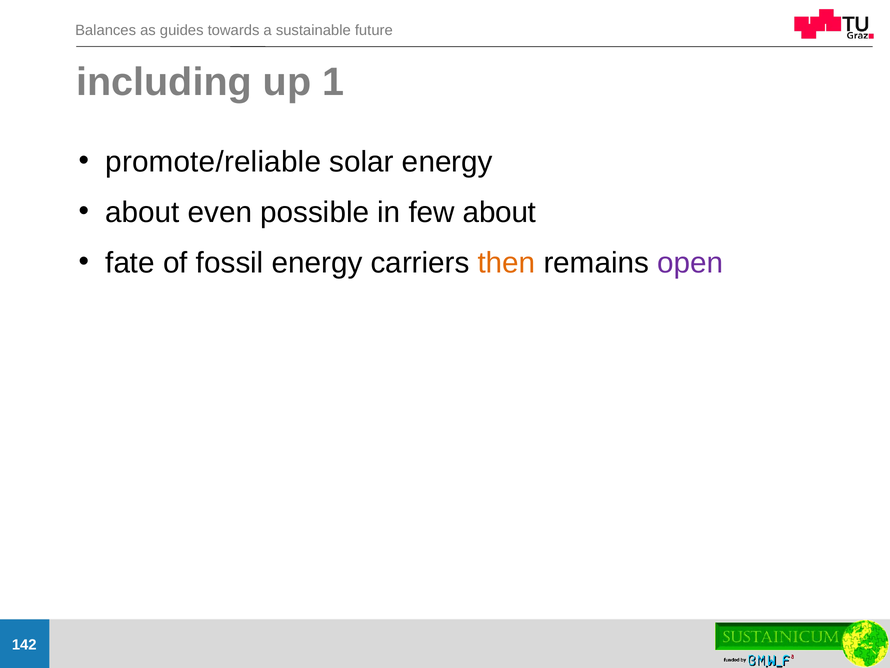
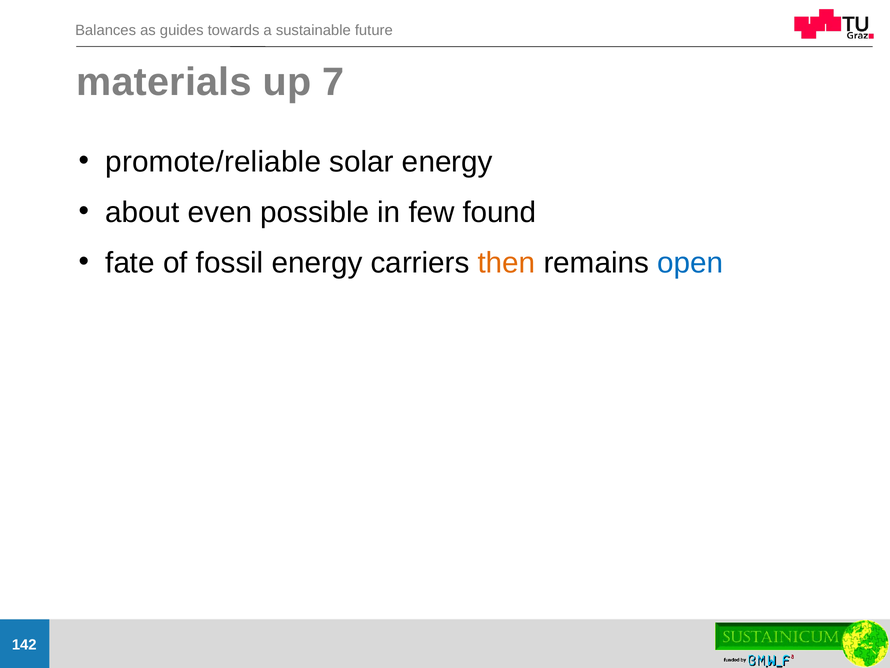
including: including -> materials (164, 82)
1: 1 -> 7 (333, 82)
few about: about -> found (499, 212)
open colour: purple -> blue (690, 263)
